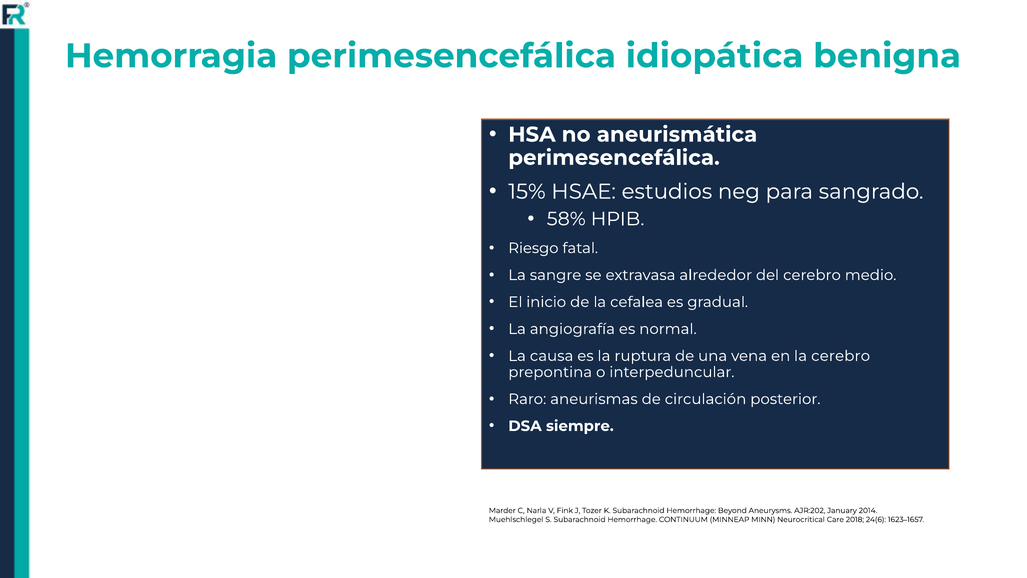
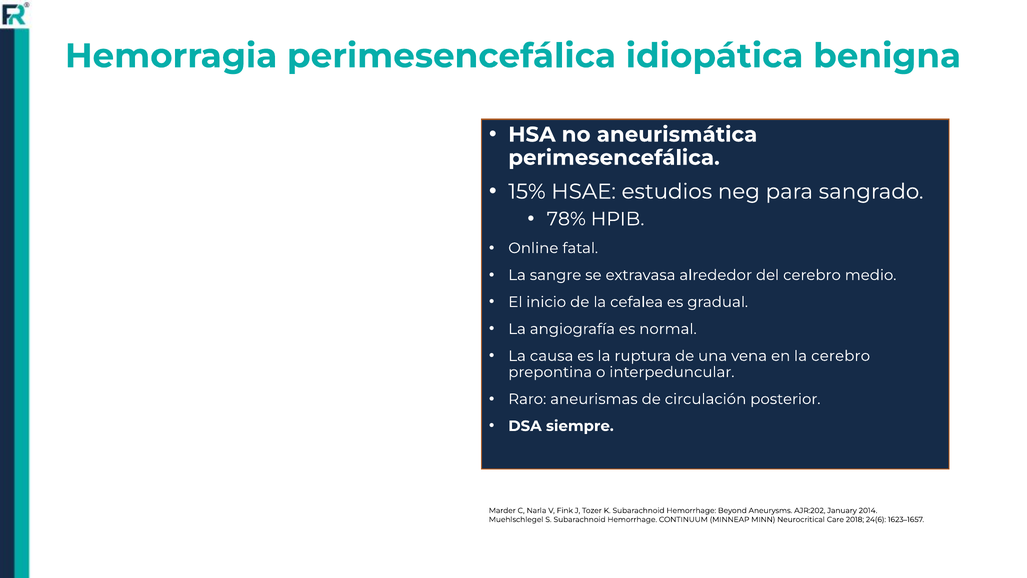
58%: 58% -> 78% (566, 219)
Riesgo: Riesgo -> Online (533, 248)
